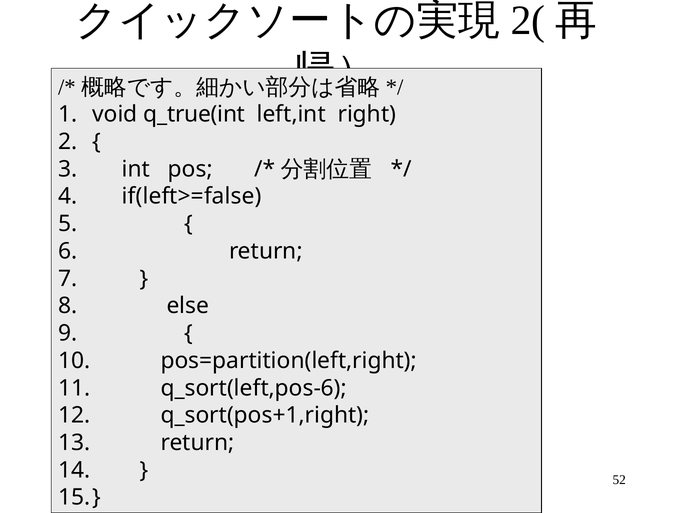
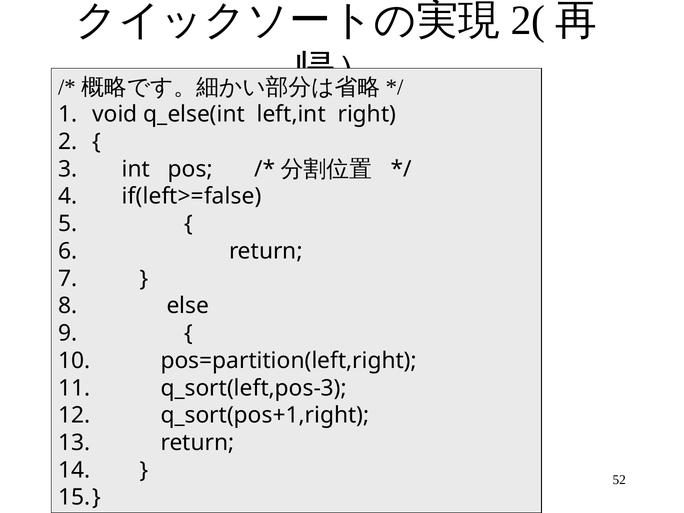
q_true(int: q_true(int -> q_else(int (194, 114)
q_sort(left,pos-6: q_sort(left,pos-6 -> q_sort(left,pos-3 (254, 388)
